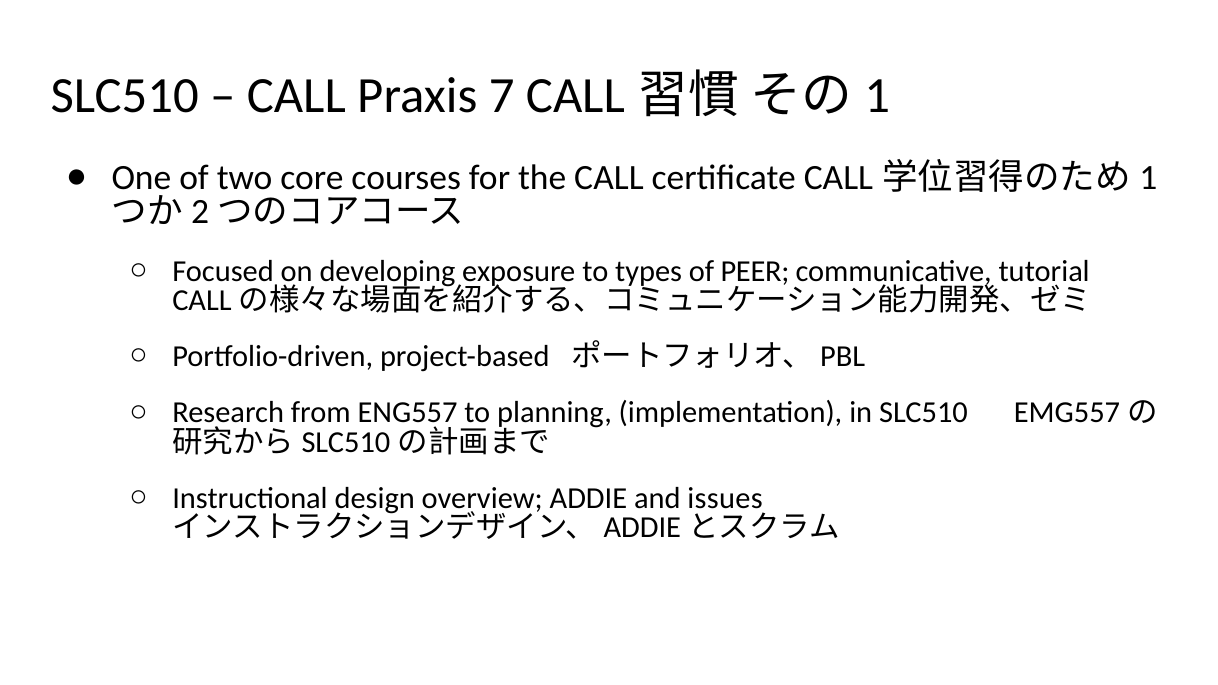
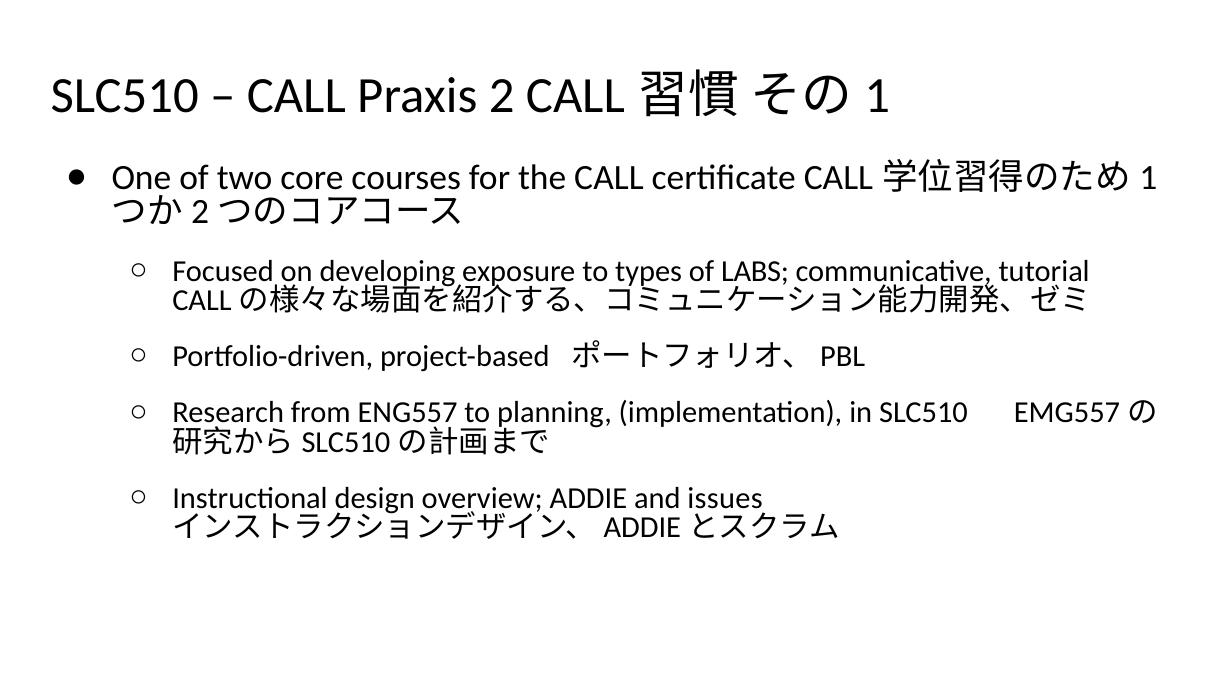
7: 7 -> 2 (502, 95)
PEER: PEER -> LABS (755, 271)
